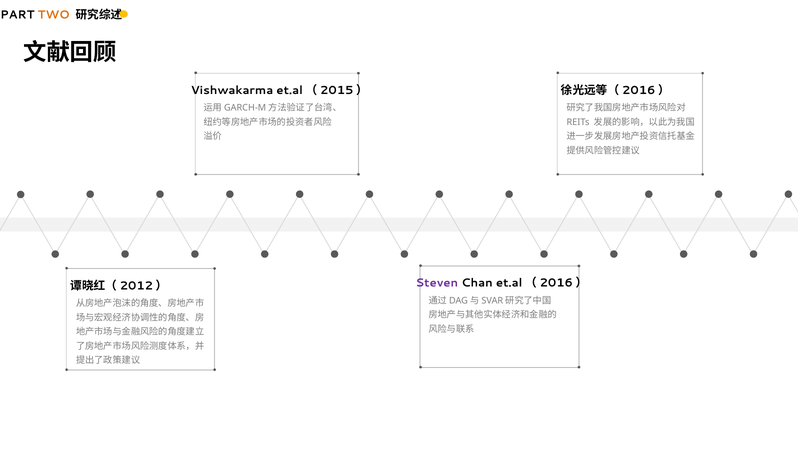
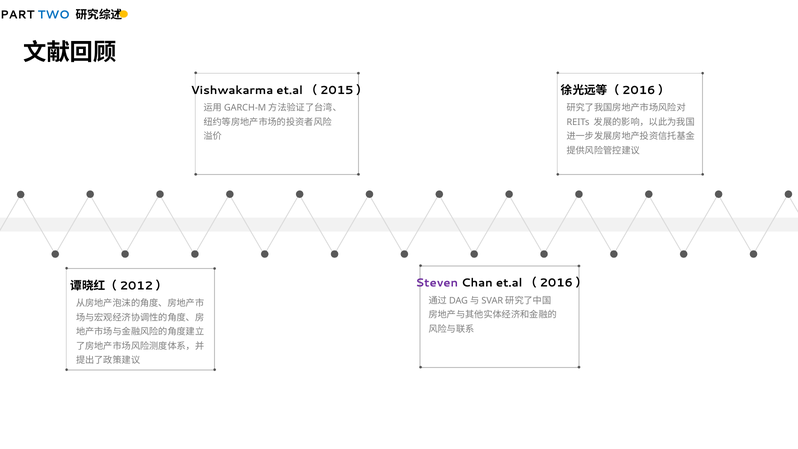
TWO colour: orange -> blue (54, 15)
